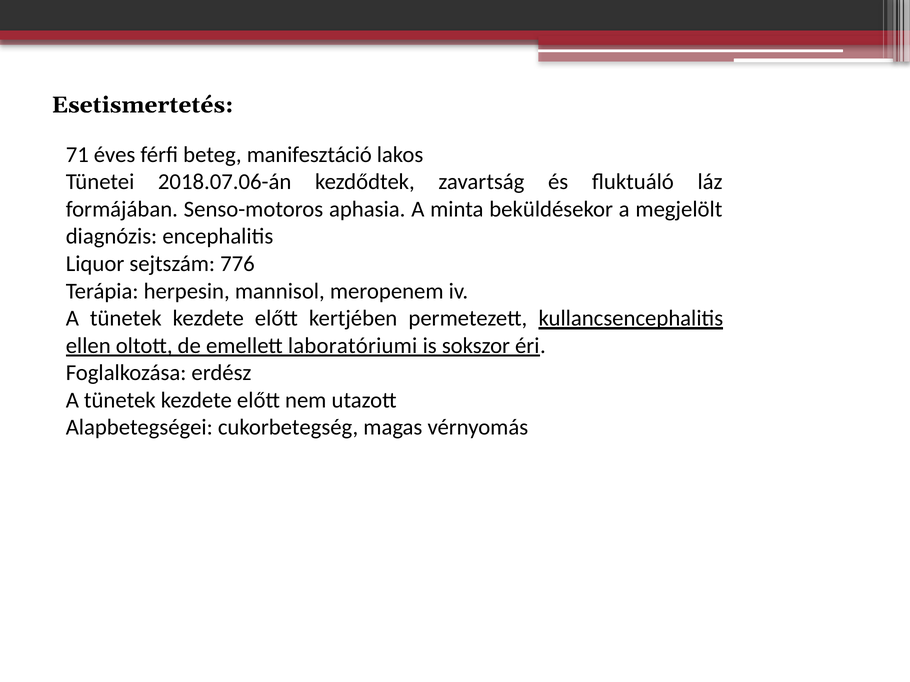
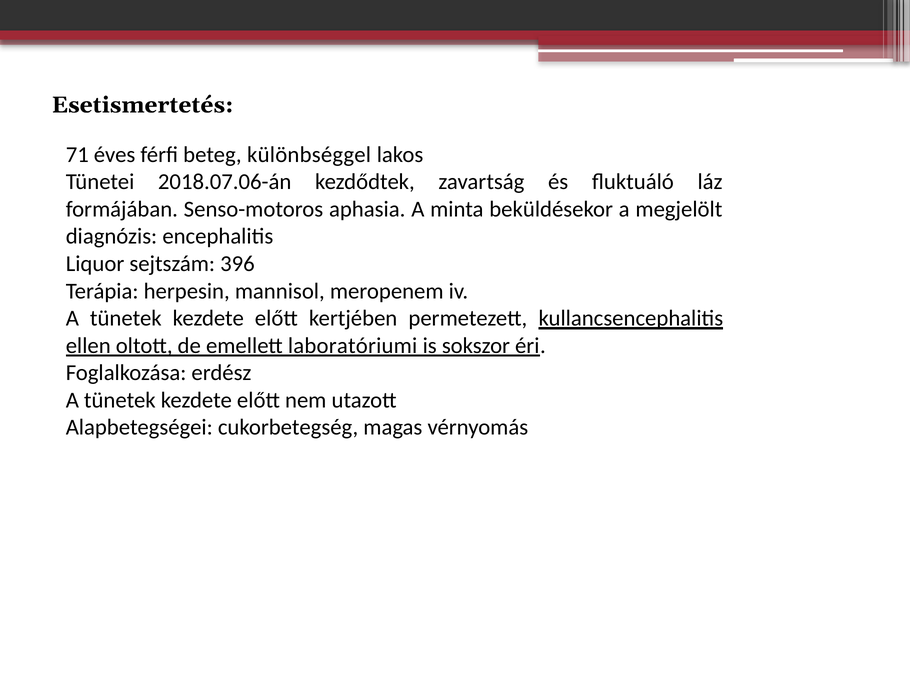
manifesztáció: manifesztáció -> különbséggel (309, 155)
776: 776 -> 396 (237, 264)
